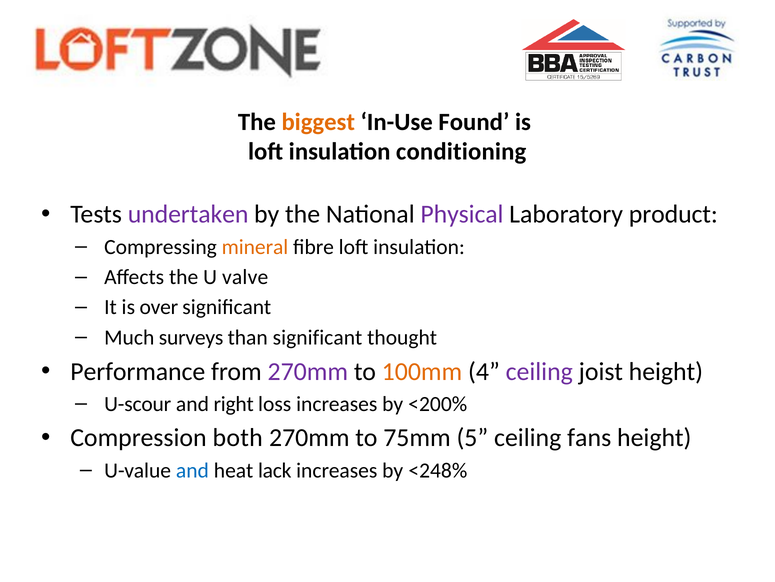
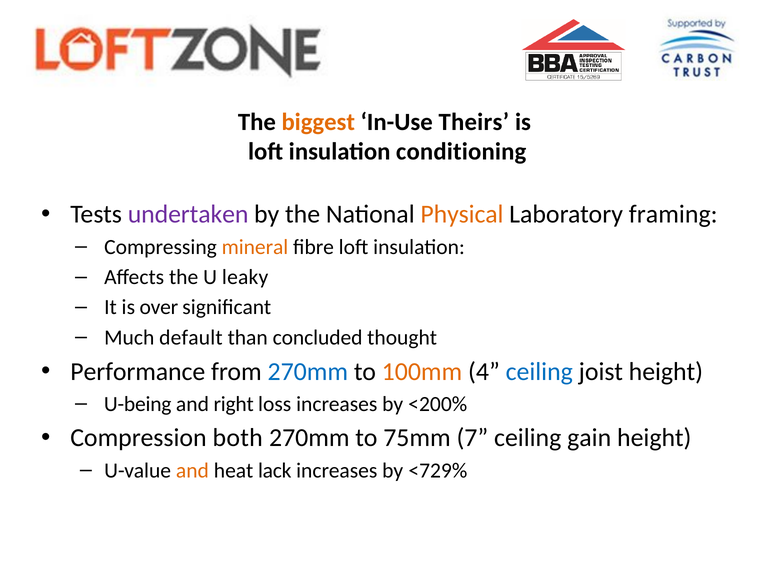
Found: Found -> Theirs (474, 122)
Physical colour: purple -> orange (462, 214)
product: product -> framing (673, 214)
valve: valve -> leaky (245, 277)
surveys: surveys -> default (191, 337)
than significant: significant -> concluded (318, 337)
270mm colour: purple -> blue (308, 371)
ceiling colour: purple -> blue (539, 371)
U-scour: U-scour -> U-being (138, 403)
5: 5 -> 7 (472, 437)
fans: fans -> gain (589, 437)
and colour: blue -> orange (192, 470)
<248%: <248% -> <729% (438, 470)
